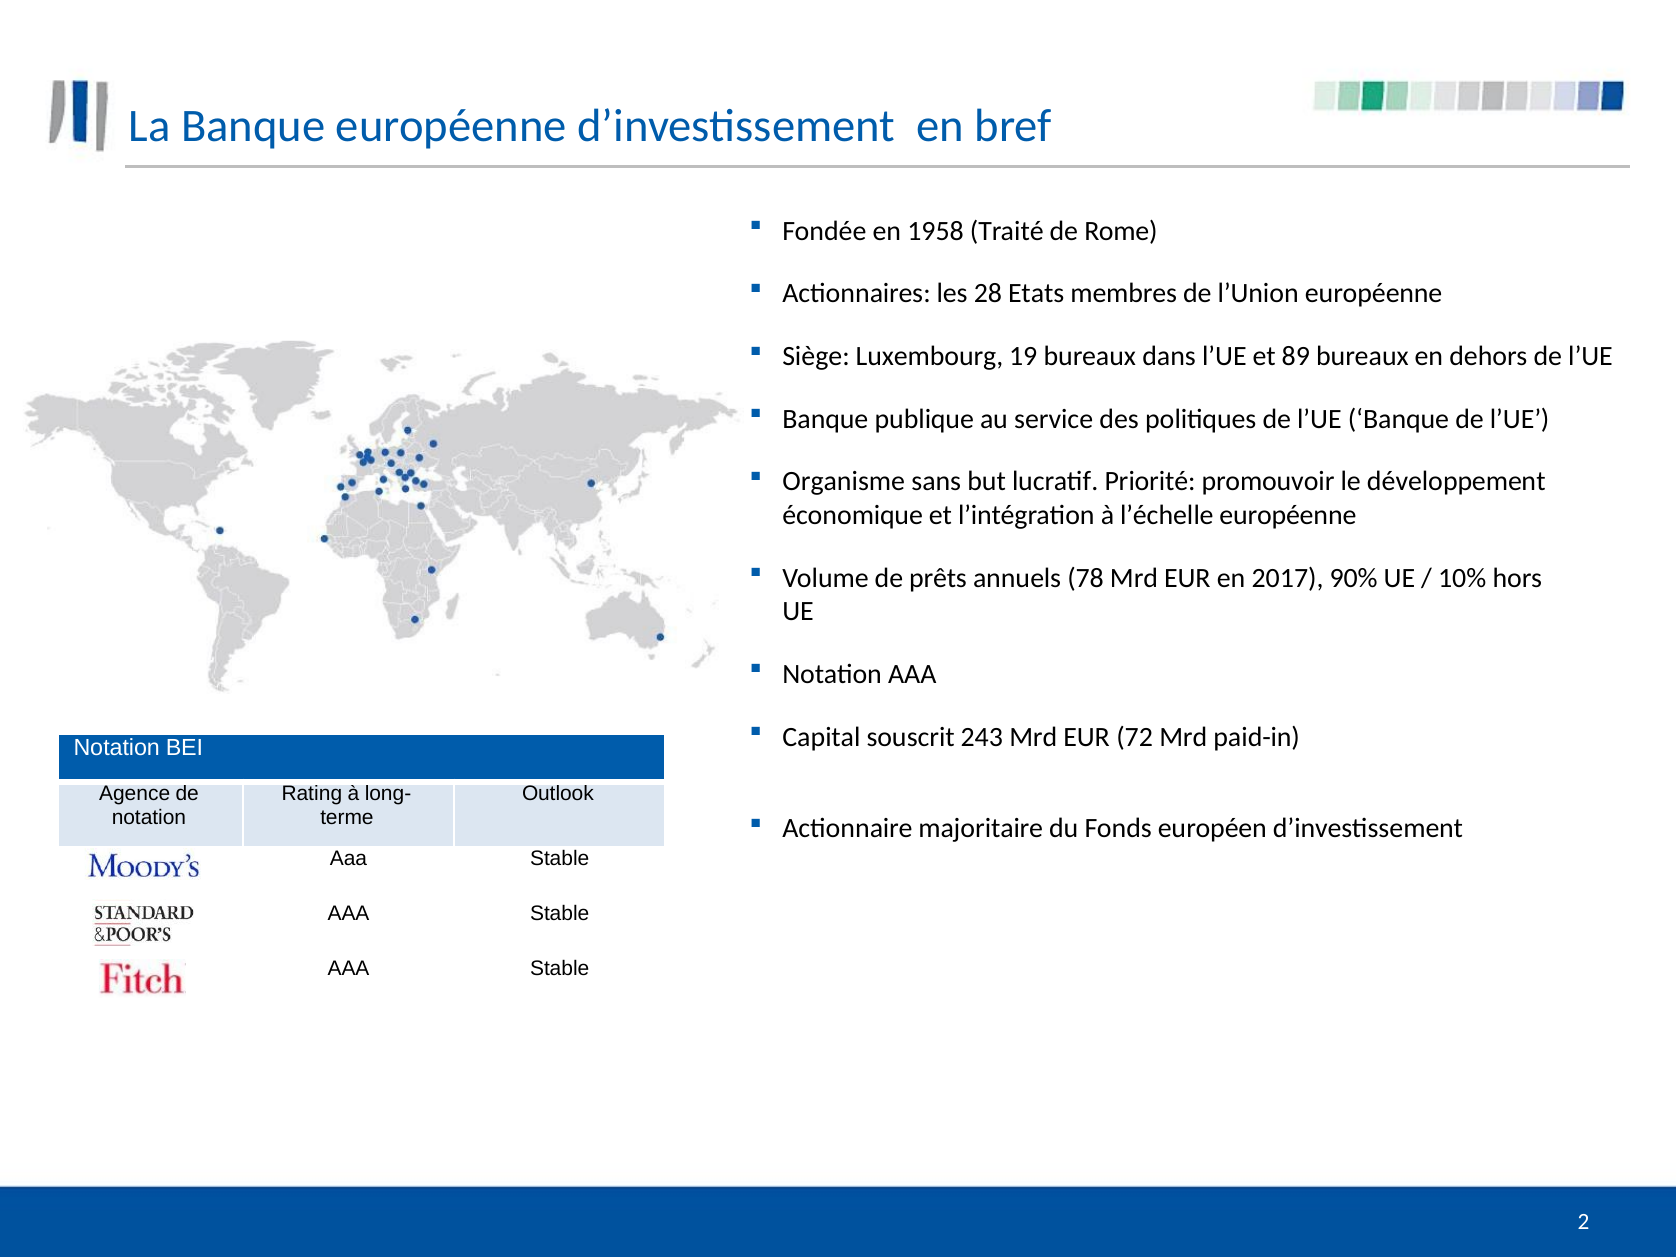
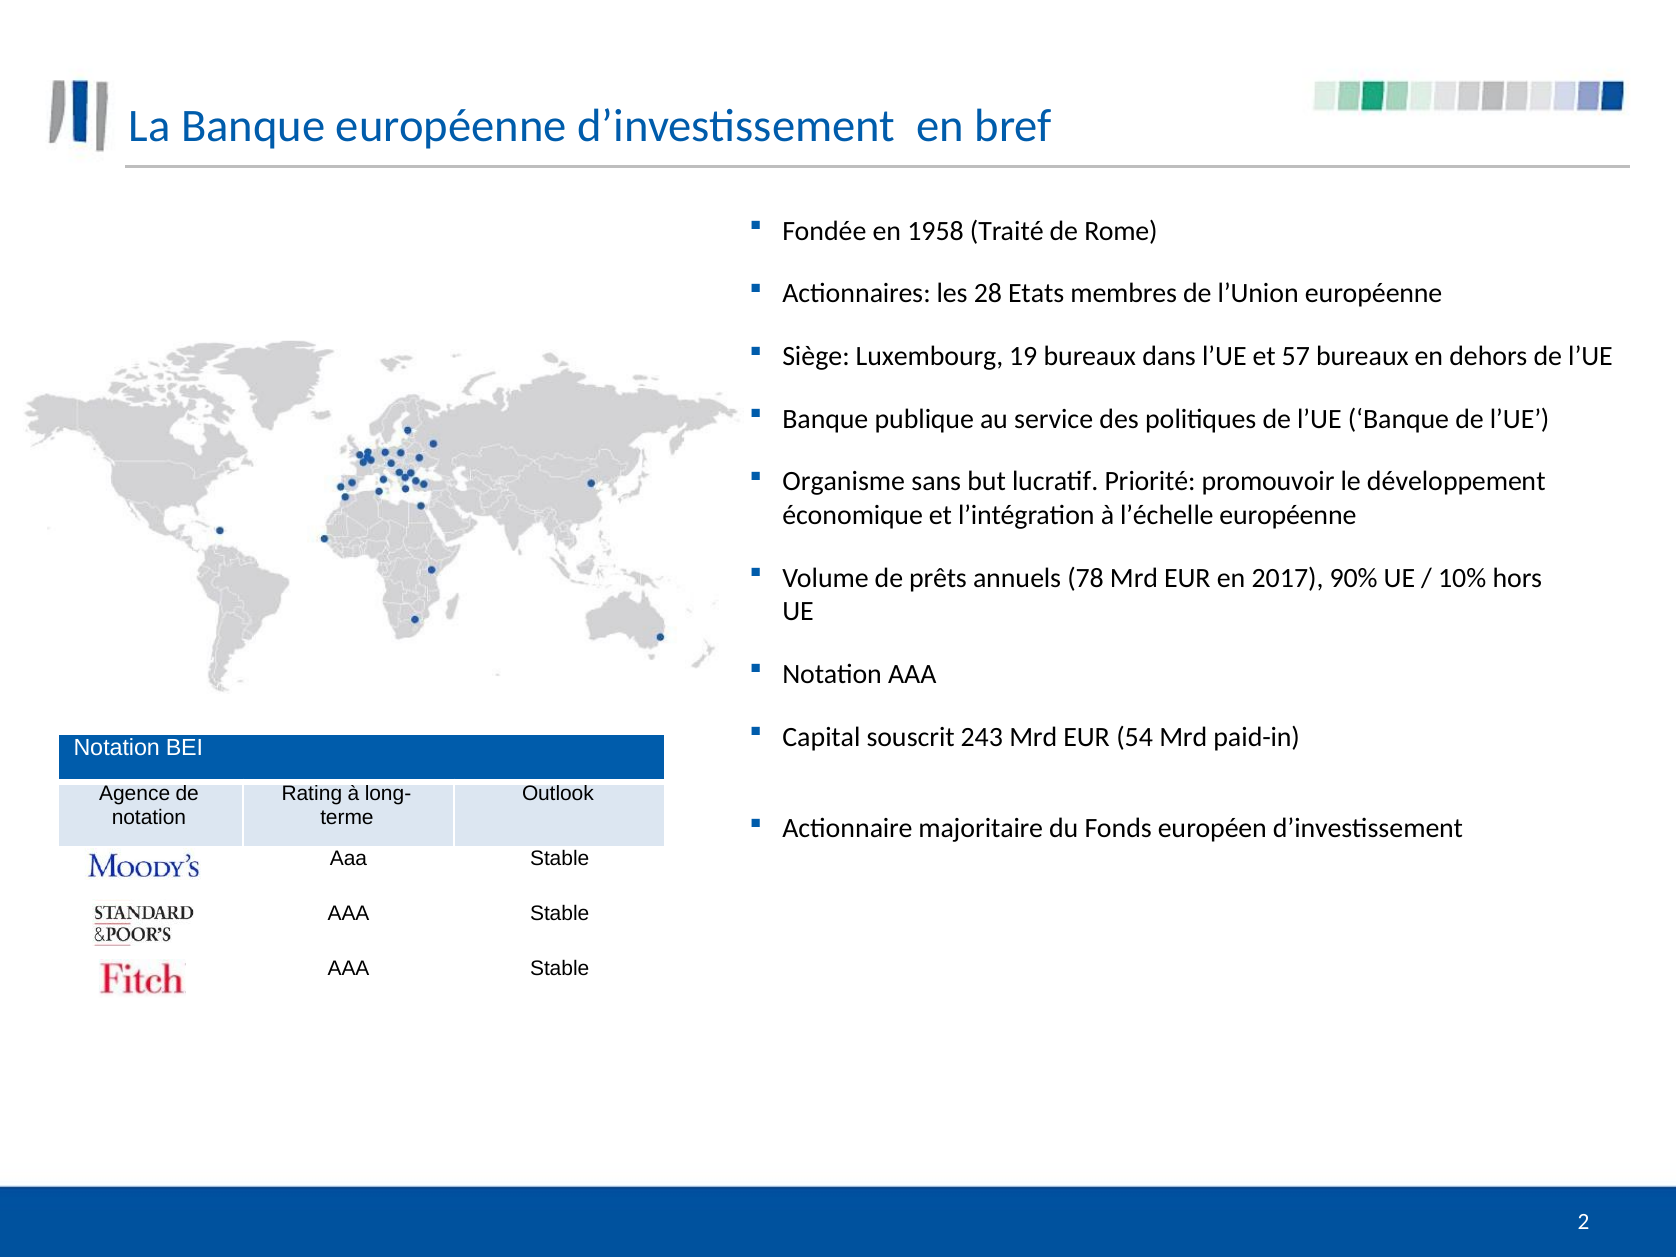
89: 89 -> 57 (1296, 356)
72: 72 -> 54 (1135, 737)
